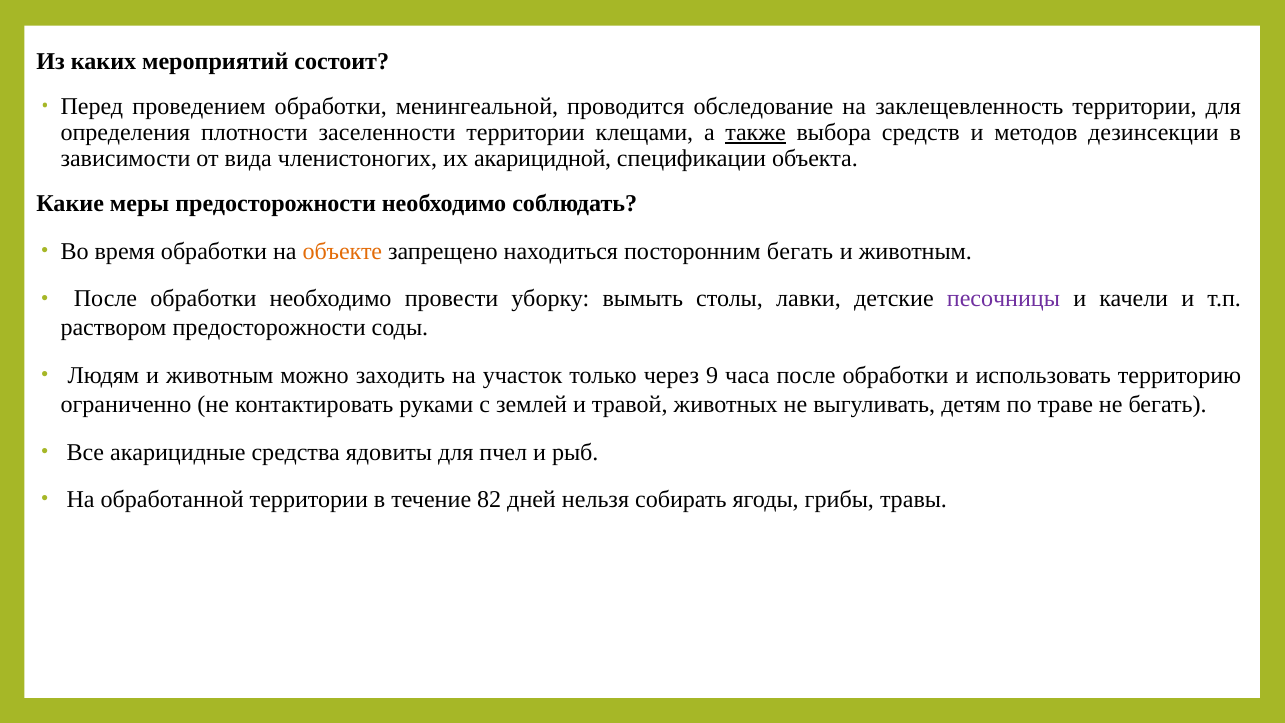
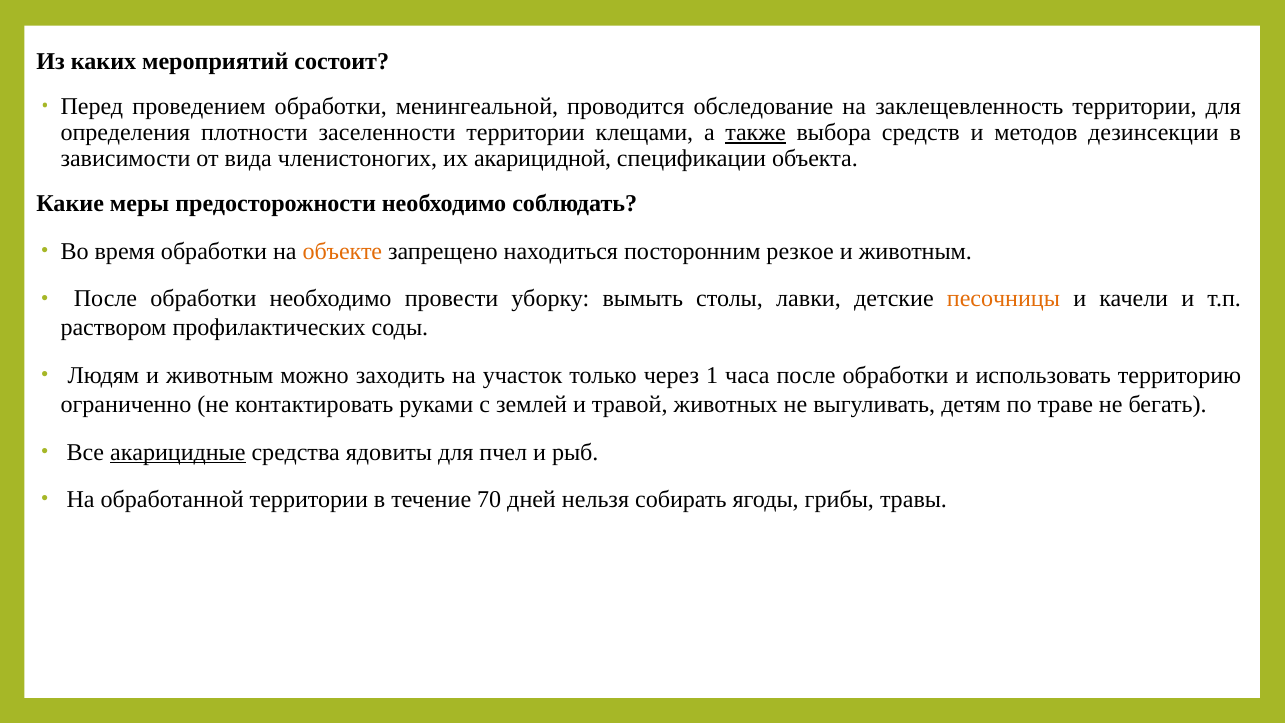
посторонним бегать: бегать -> резкое (800, 251)
песочницы colour: purple -> orange (1003, 299)
раствором предосторожности: предосторожности -> профилактических (269, 328)
9: 9 -> 1 (712, 376)
акарицидные underline: none -> present (178, 452)
82: 82 -> 70 (489, 500)
